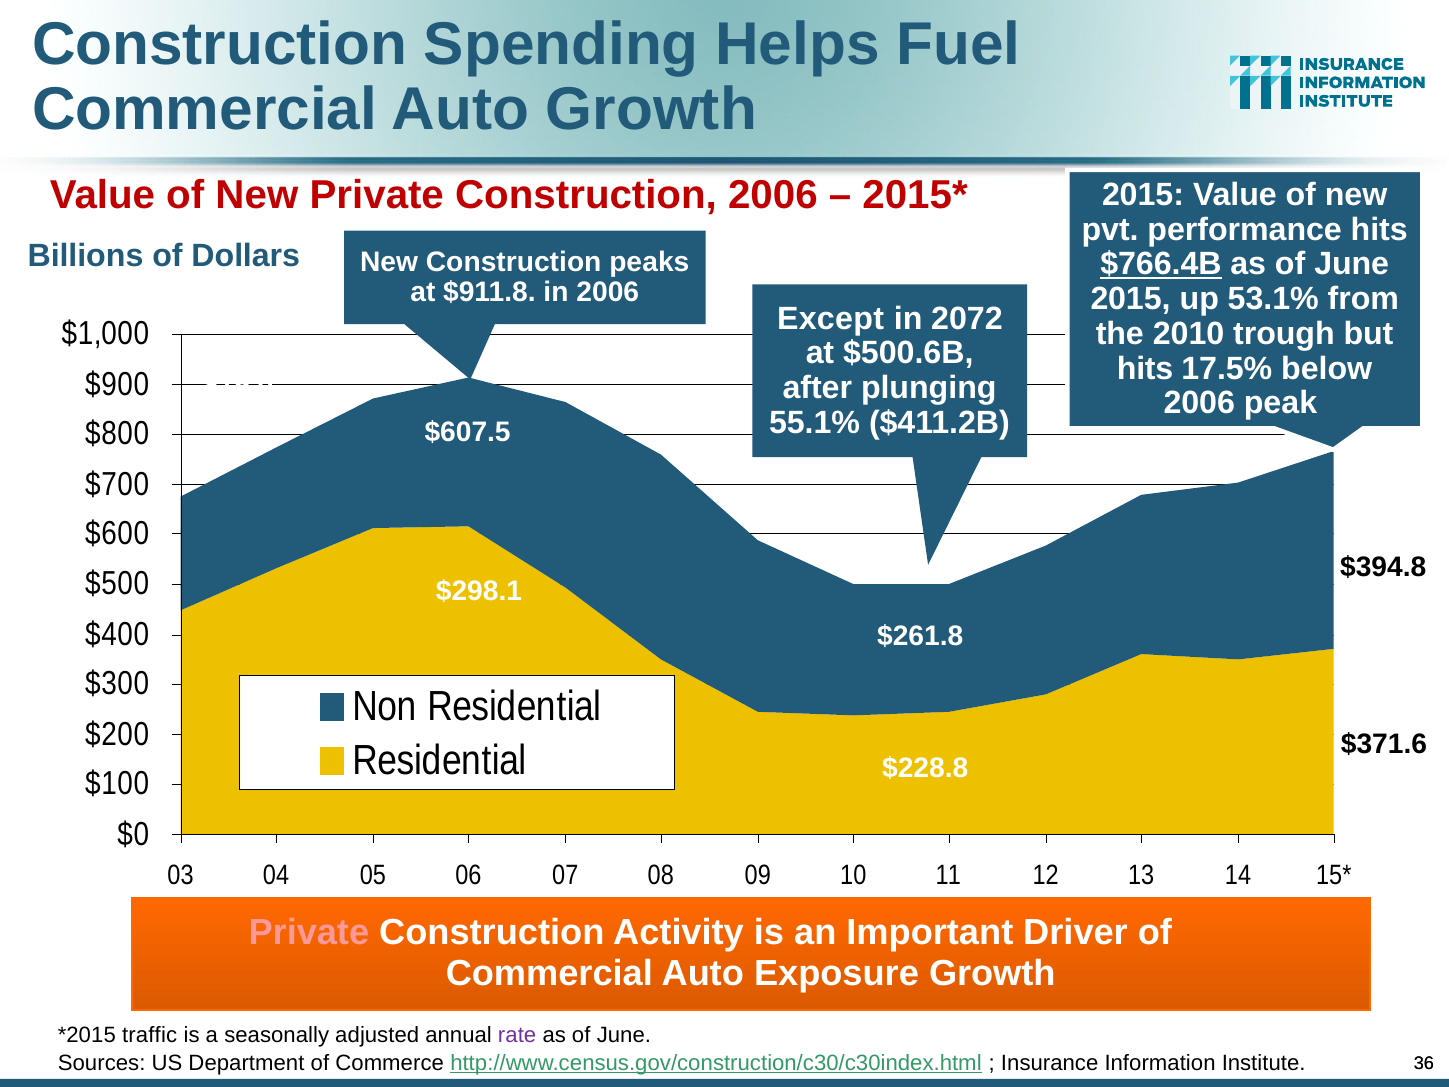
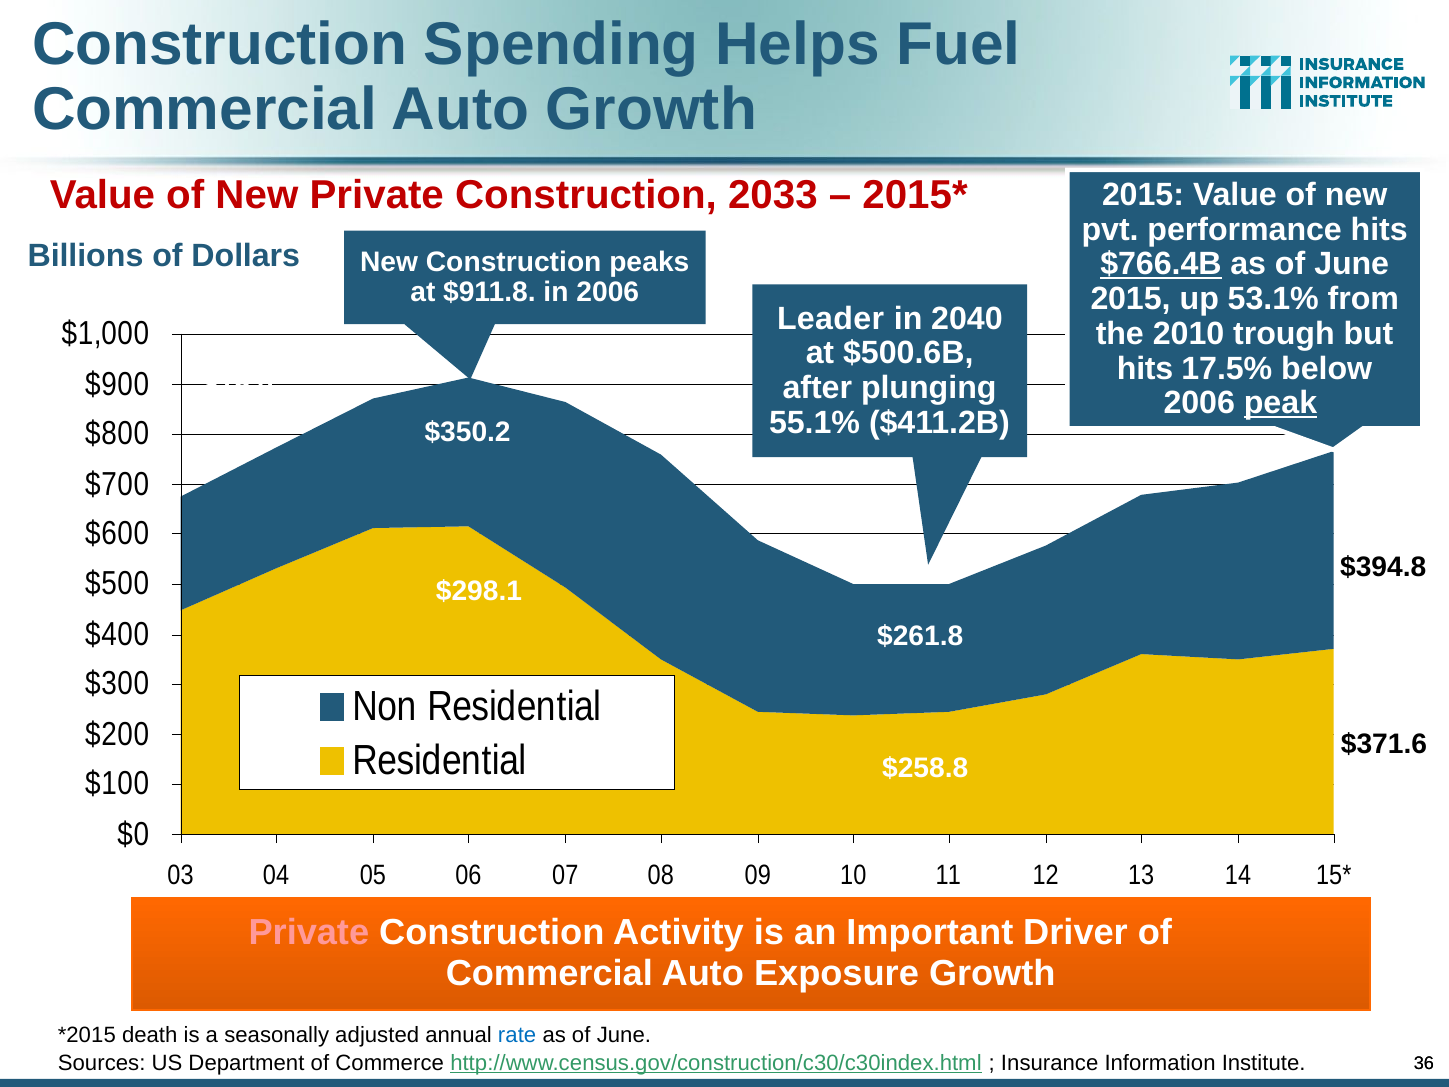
Construction 2006: 2006 -> 2033 (773, 195)
Except: Except -> Leader (831, 318)
2072: 2072 -> 2040 (967, 318)
peak underline: none -> present (1280, 403)
$607.5: $607.5 -> $350.2 (468, 432)
$228.8: $228.8 -> $258.8 (925, 768)
traffic: traffic -> death (150, 1035)
rate colour: purple -> blue (517, 1035)
